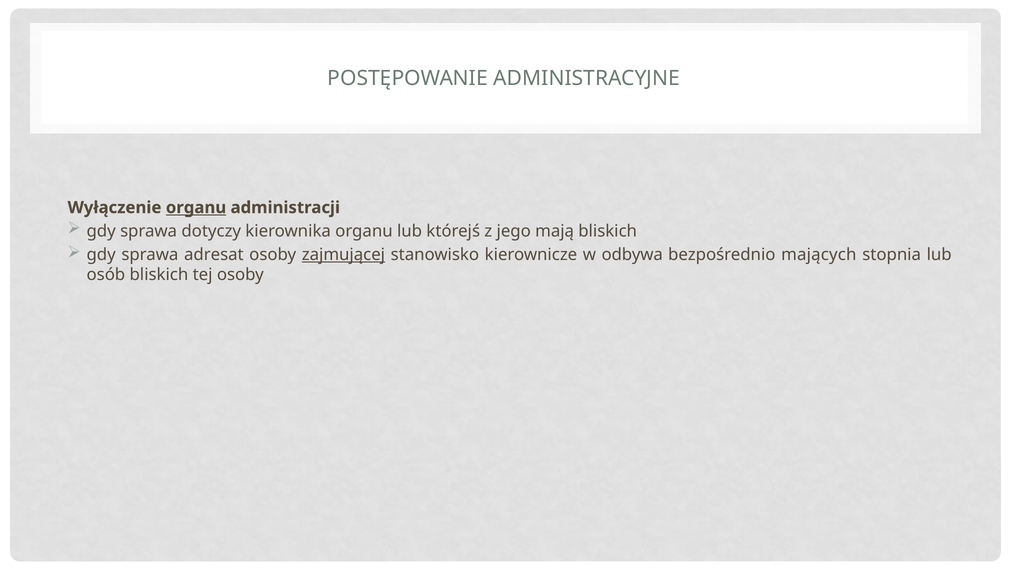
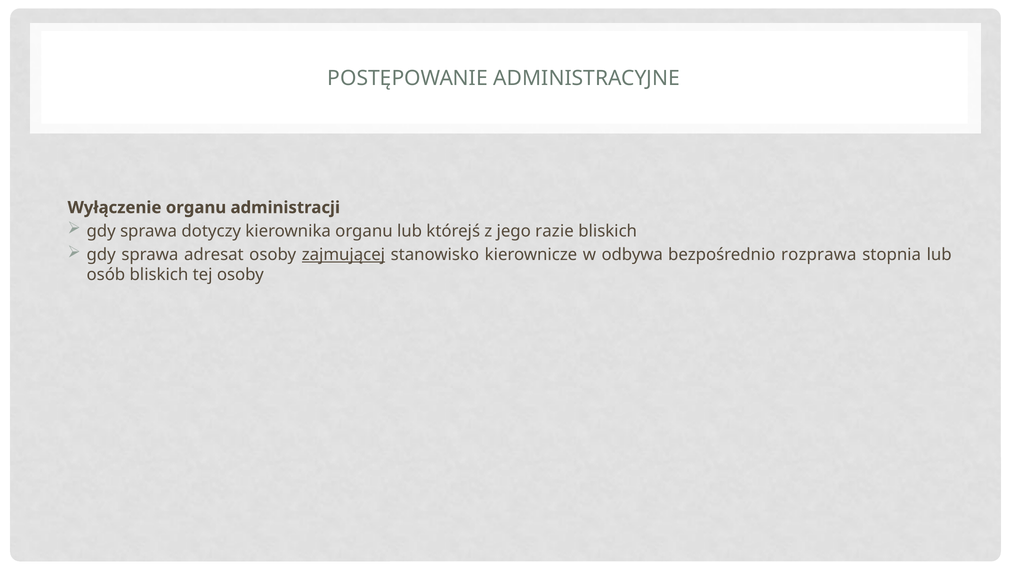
organu underline: present -> none (196, 207)
mają: mają -> razie (555, 231)
mających: mających -> rozprawa (819, 255)
